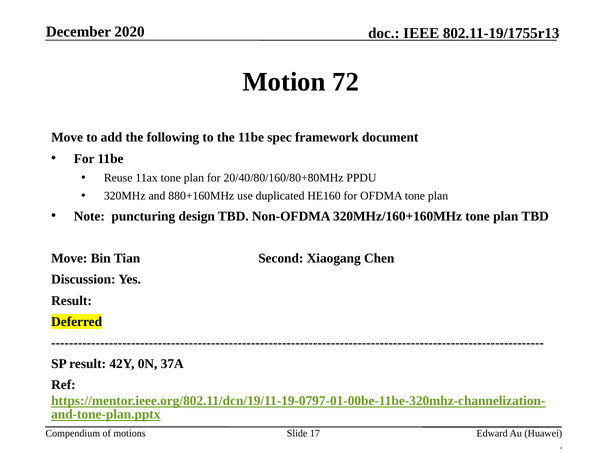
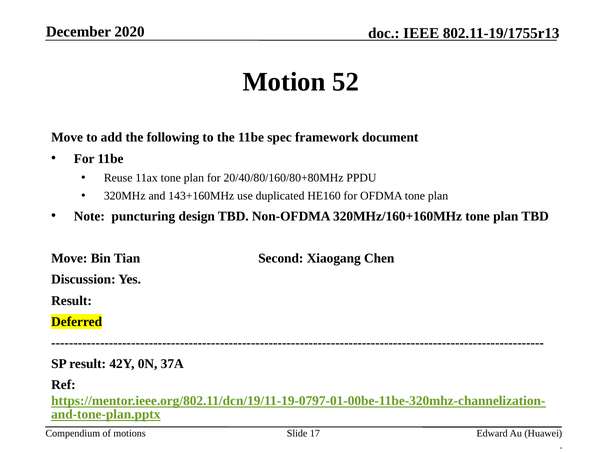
72: 72 -> 52 (346, 82)
880+160MHz: 880+160MHz -> 143+160MHz (201, 196)
